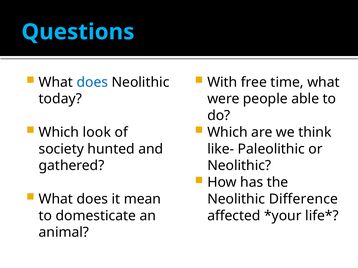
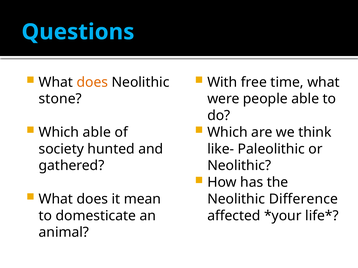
does colour: blue -> orange (92, 82)
today: today -> stone (60, 99)
Which look: look -> able (97, 133)
